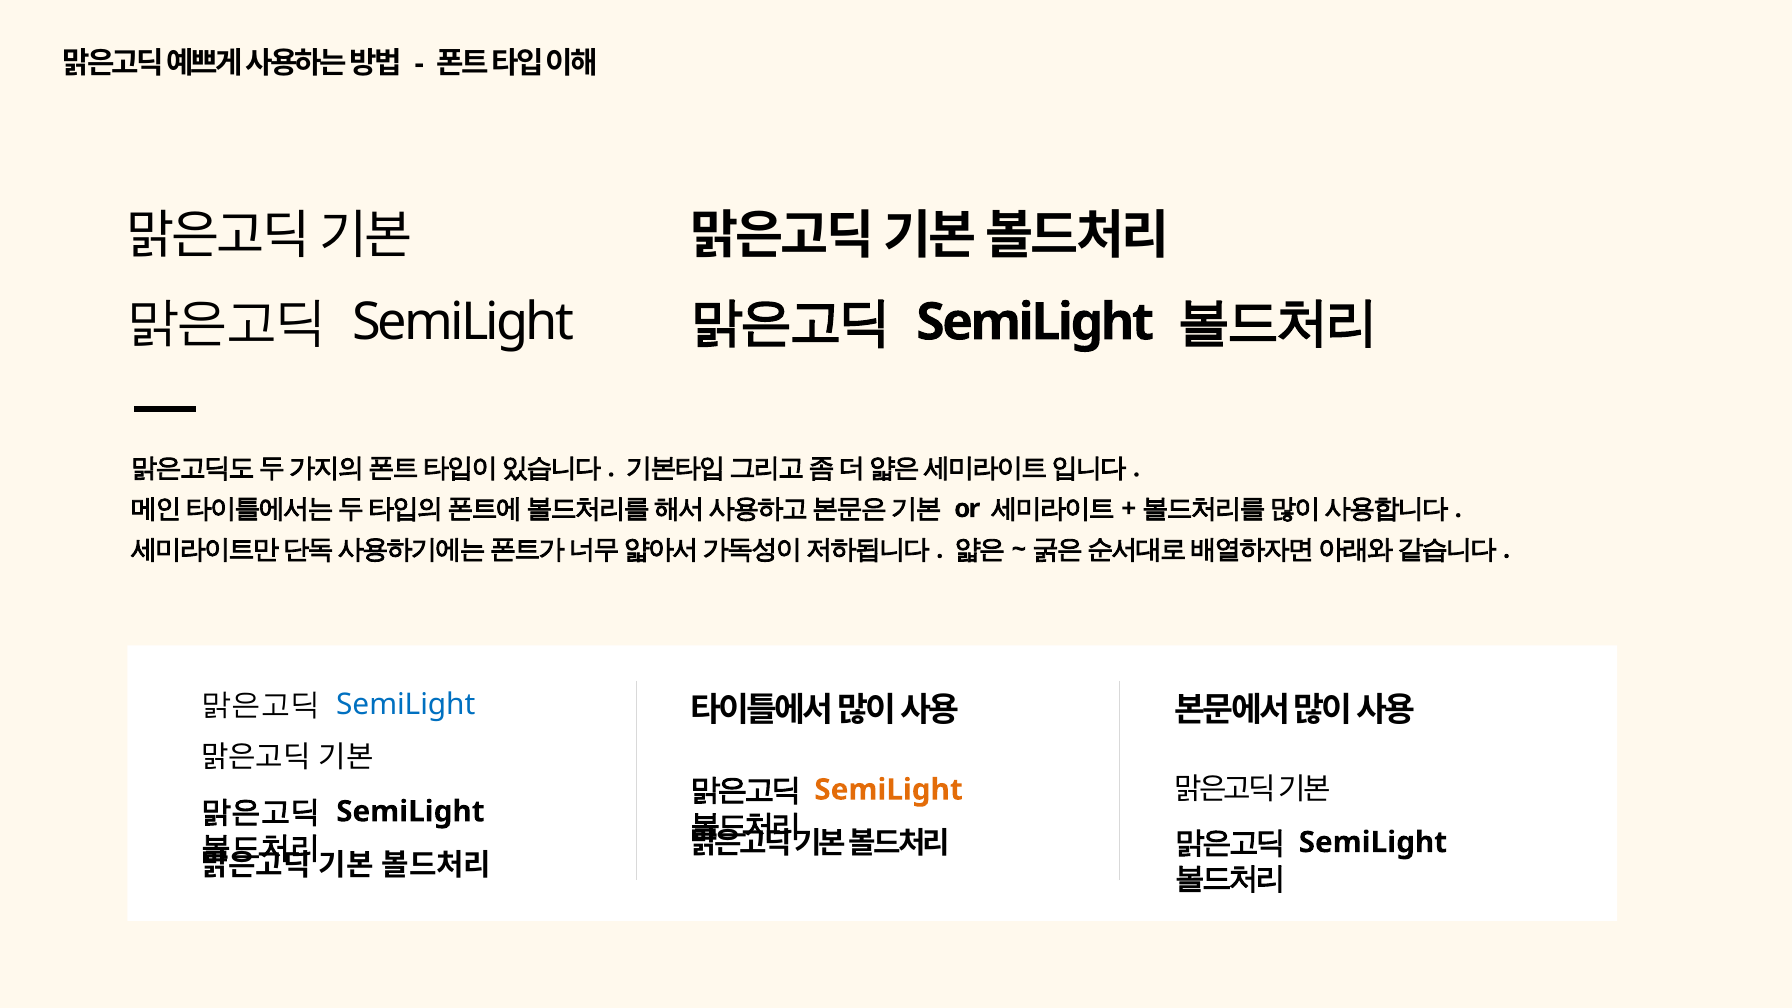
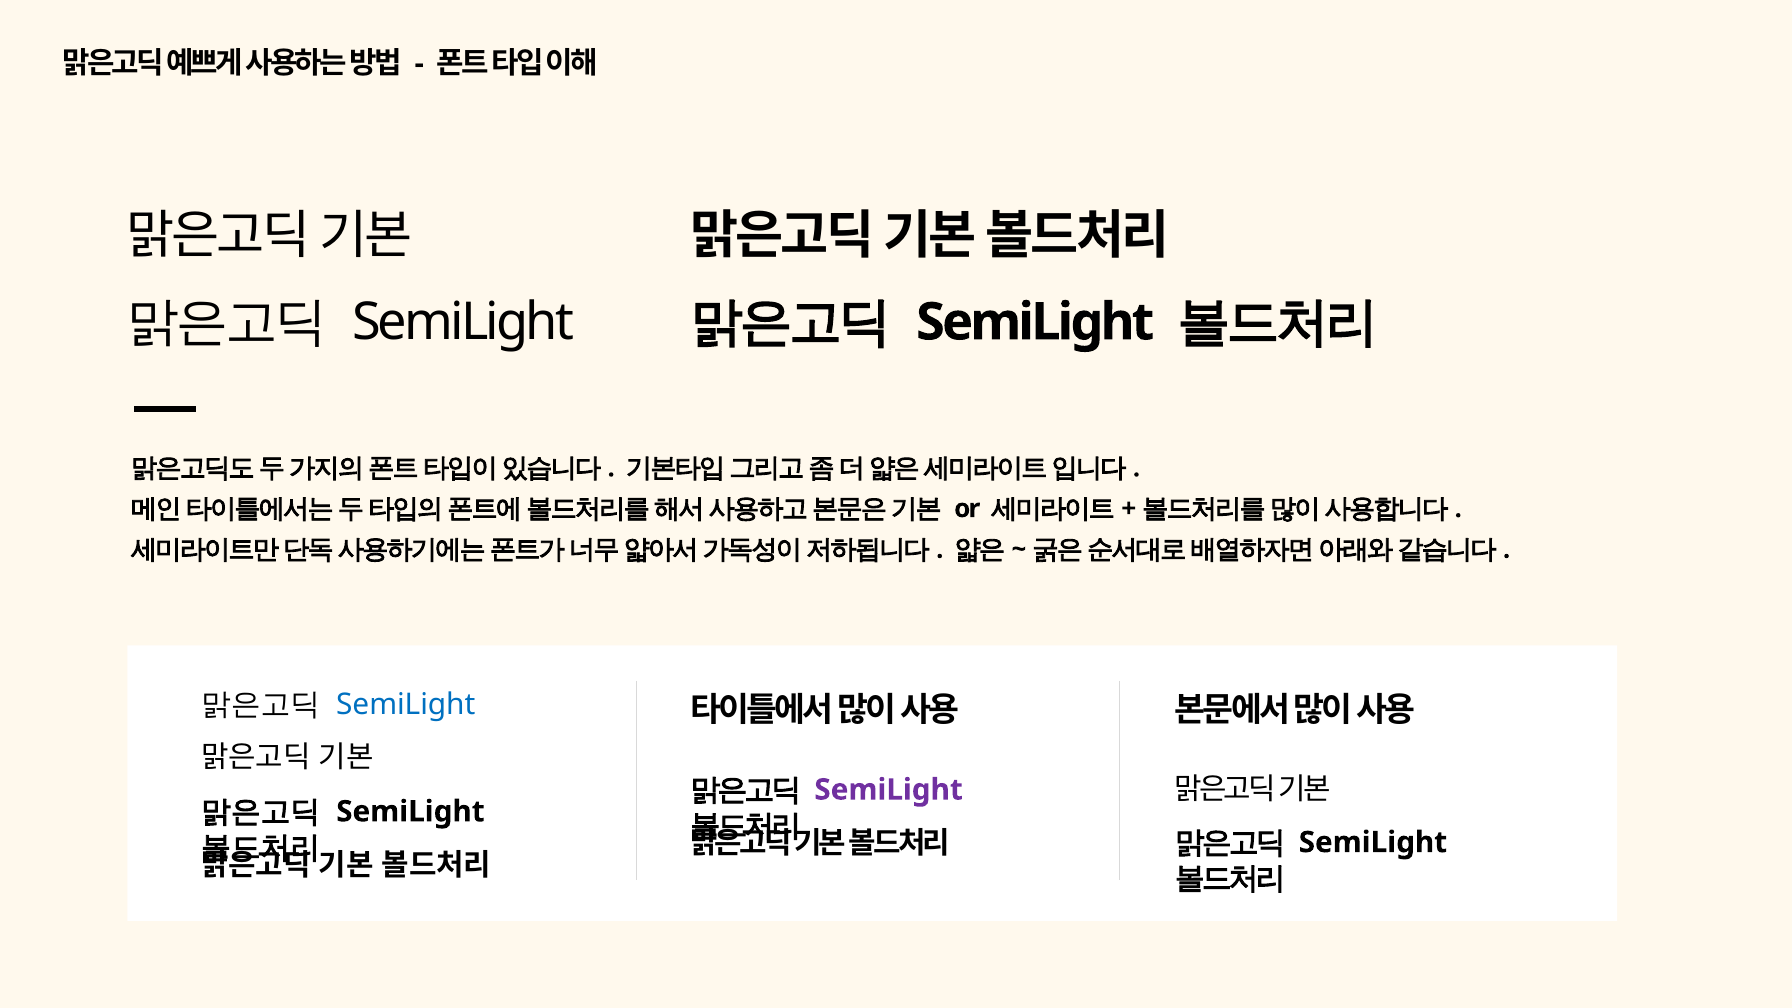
SemiLight colour: orange -> purple (889, 790)
